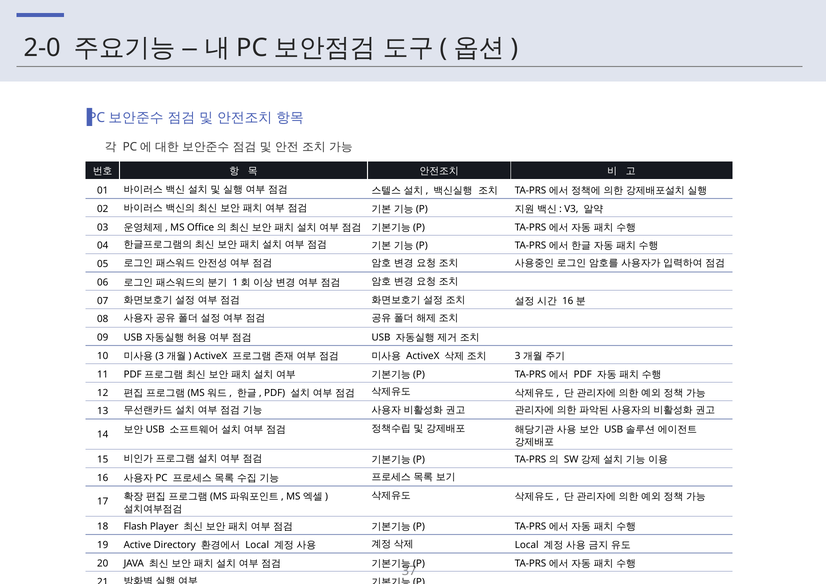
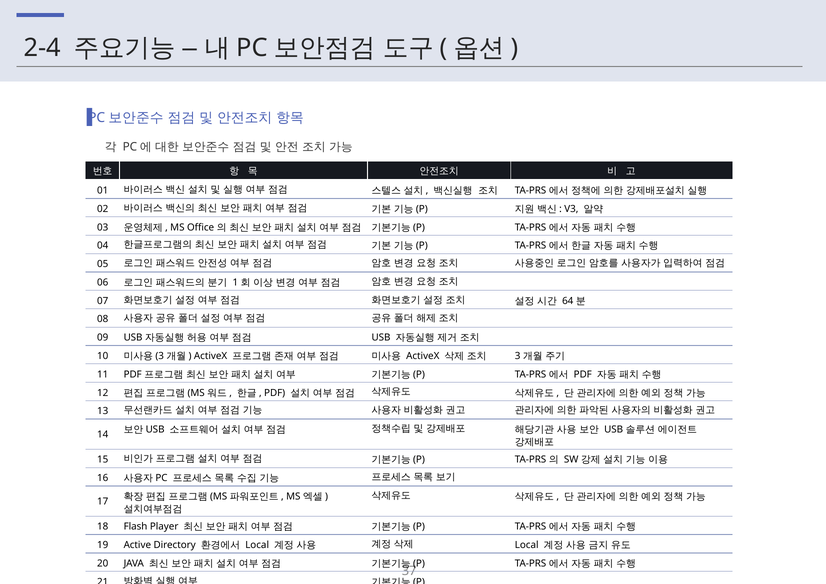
2-0: 2-0 -> 2-4 (42, 48)
16: 16 -> 64 (568, 301)
